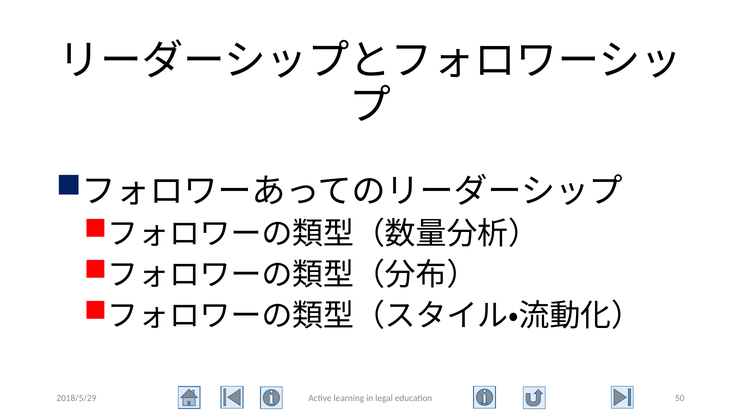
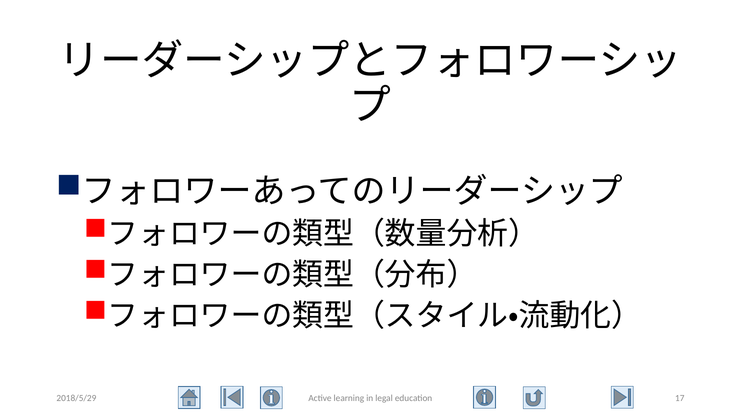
50: 50 -> 17 (680, 398)
